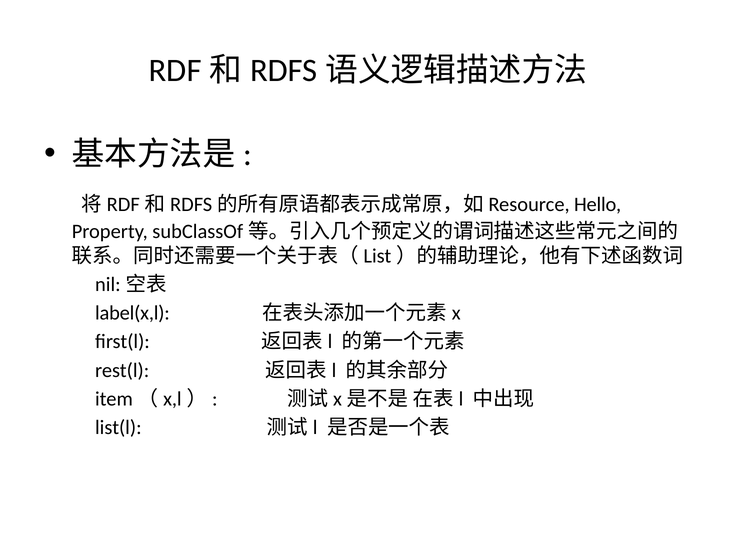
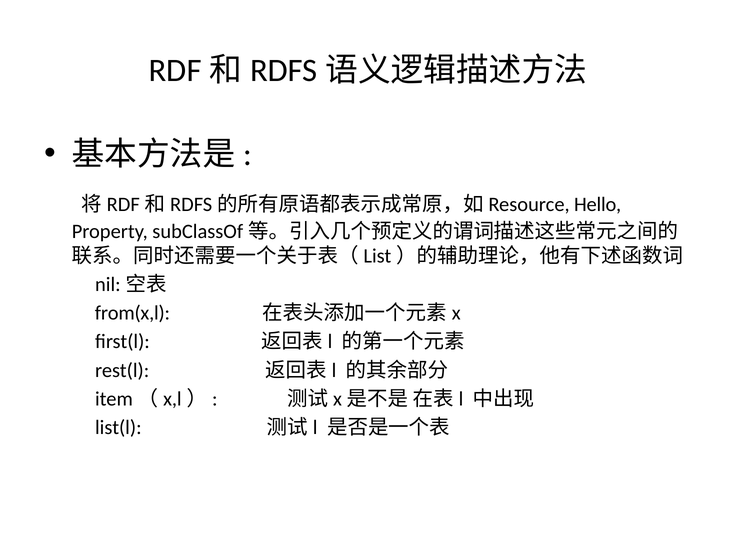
label(x,l: label(x,l -> from(x,l (132, 313)
